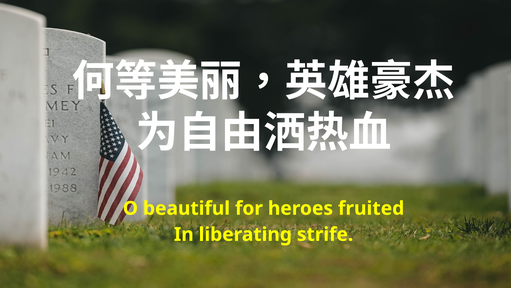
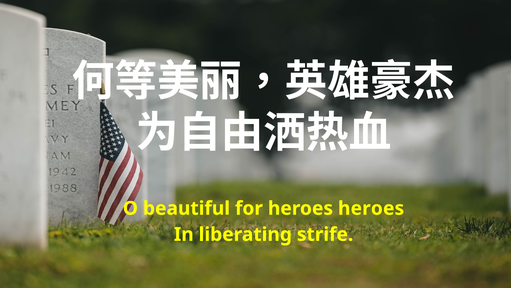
heroes fruited: fruited -> heroes (371, 208)
